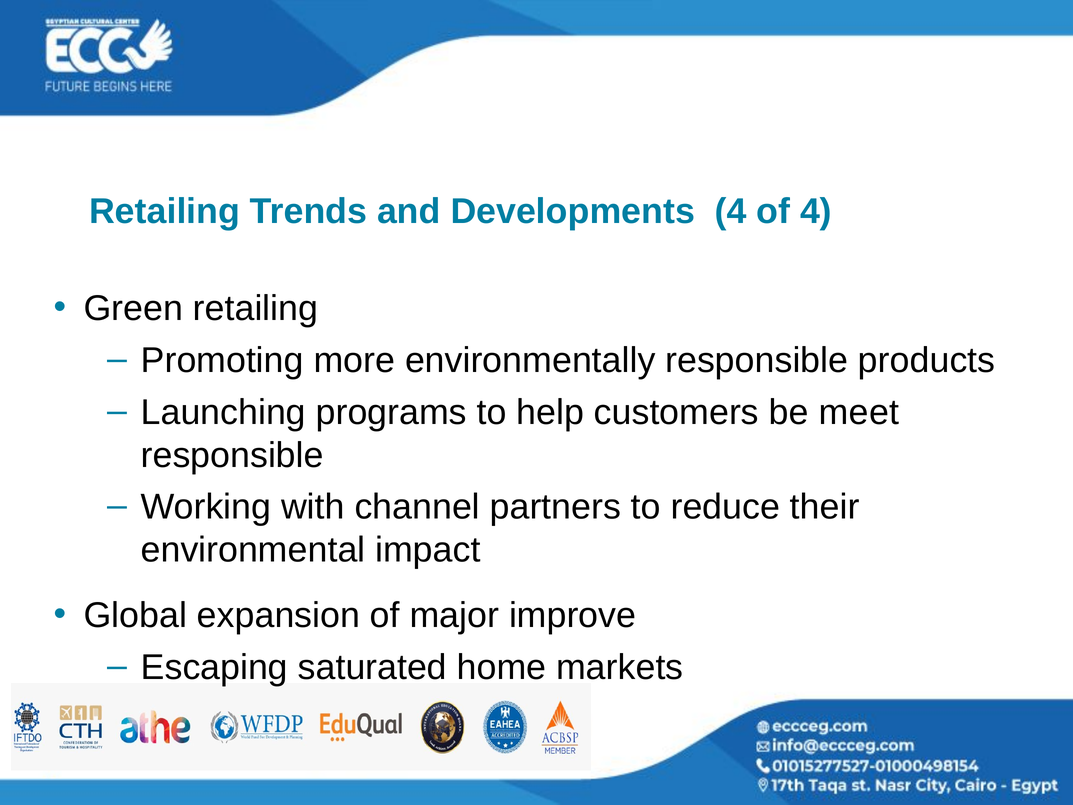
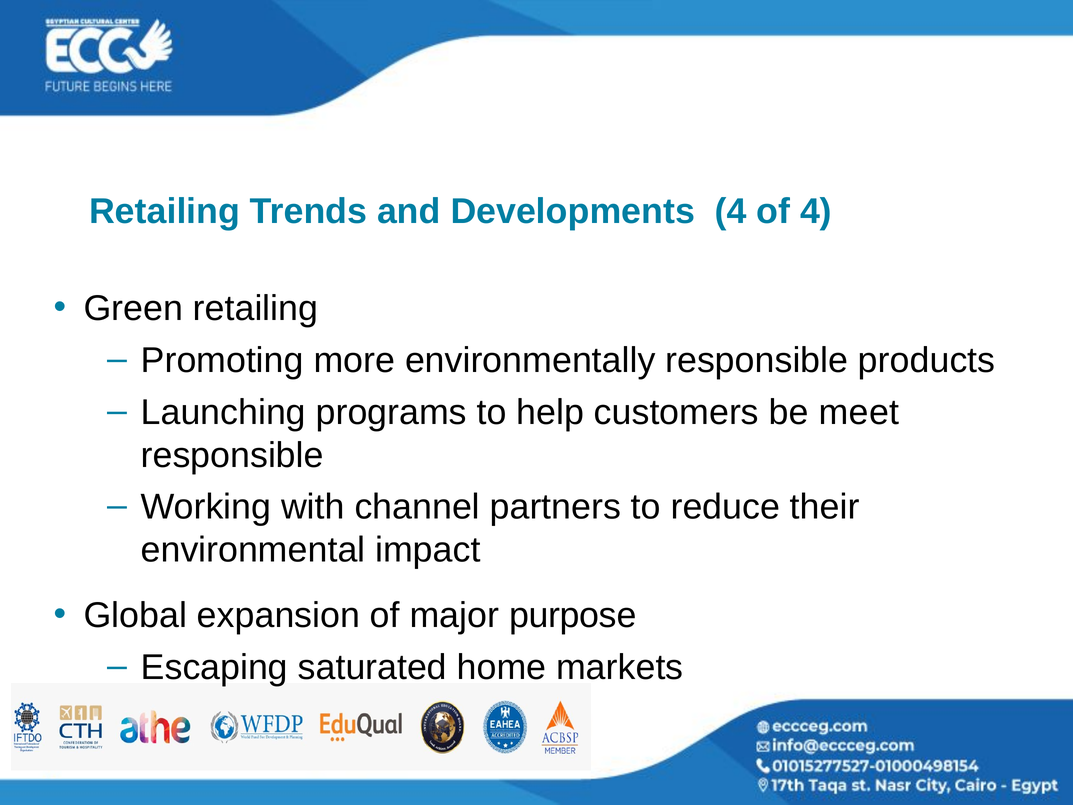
improve: improve -> purpose (573, 615)
